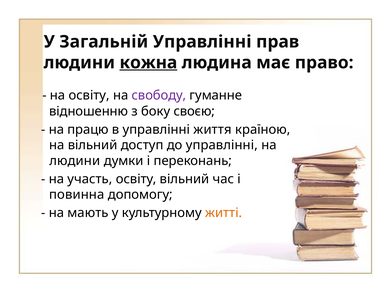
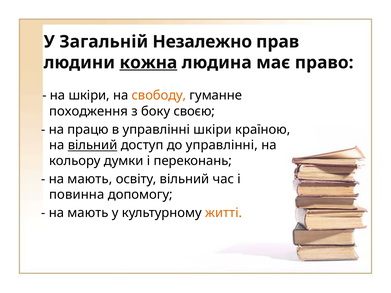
Загальній Управлінні: Управлінні -> Незалежно (202, 42)
на освіту: освіту -> шкіри (89, 95)
свободу colour: purple -> orange (159, 95)
відношенню: відношенню -> походження (89, 111)
управлінні життя: життя -> шкіри (213, 130)
вільний underline: none -> present (93, 145)
людини: людини -> кольору (75, 161)
участь: участь -> мають (90, 179)
